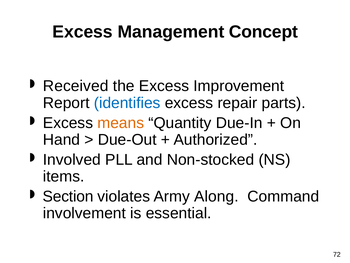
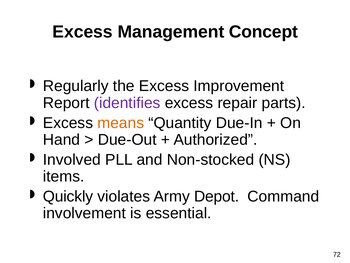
Received: Received -> Regularly (76, 86)
identifies colour: blue -> purple (127, 103)
Section: Section -> Quickly (68, 196)
Along: Along -> Depot (217, 196)
